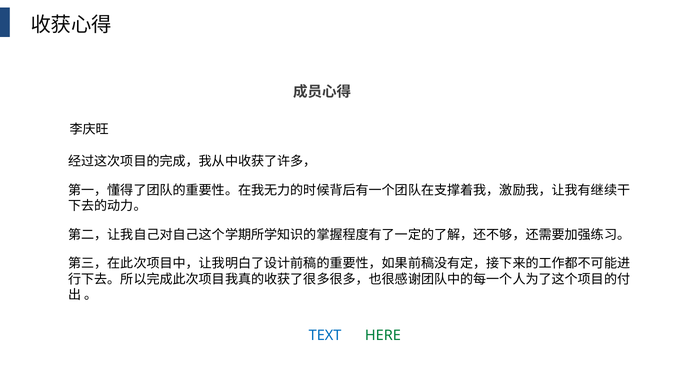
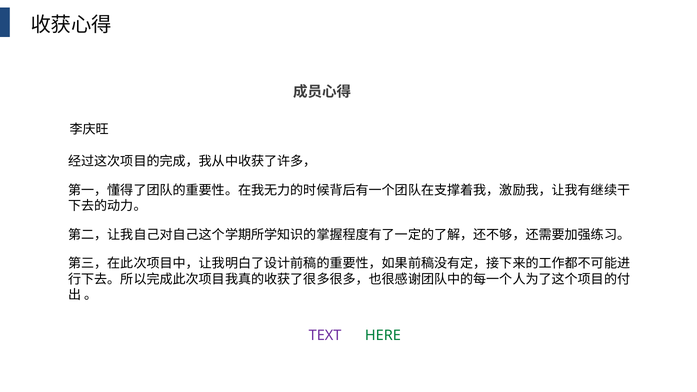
TEXT colour: blue -> purple (325, 335)
